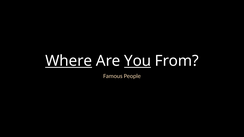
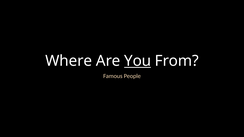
Where underline: present -> none (69, 61)
